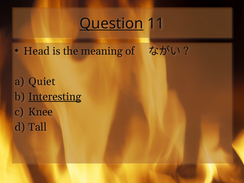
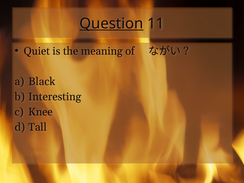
Head: Head -> Quiet (37, 51)
Quiet: Quiet -> Black (42, 82)
Interesting underline: present -> none (55, 97)
